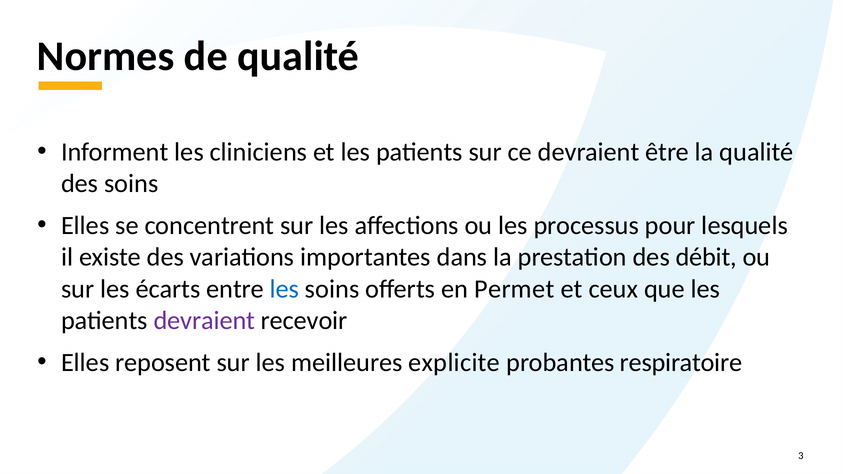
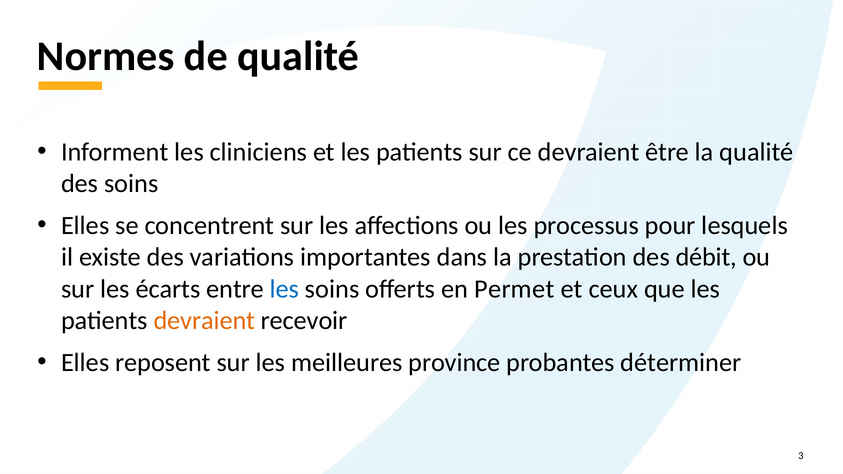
devraient colour: purple -> orange (204, 321)
explicite: explicite -> province (454, 363)
respiratoire: respiratoire -> déterminer (681, 363)
